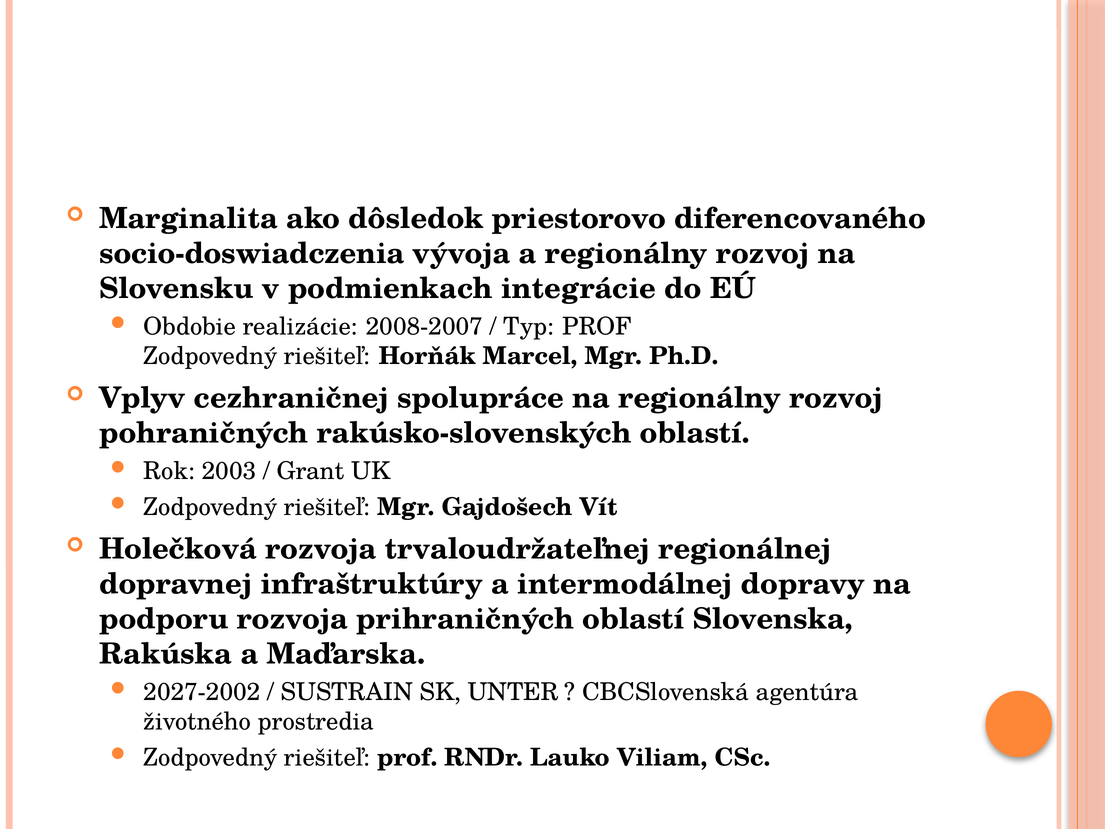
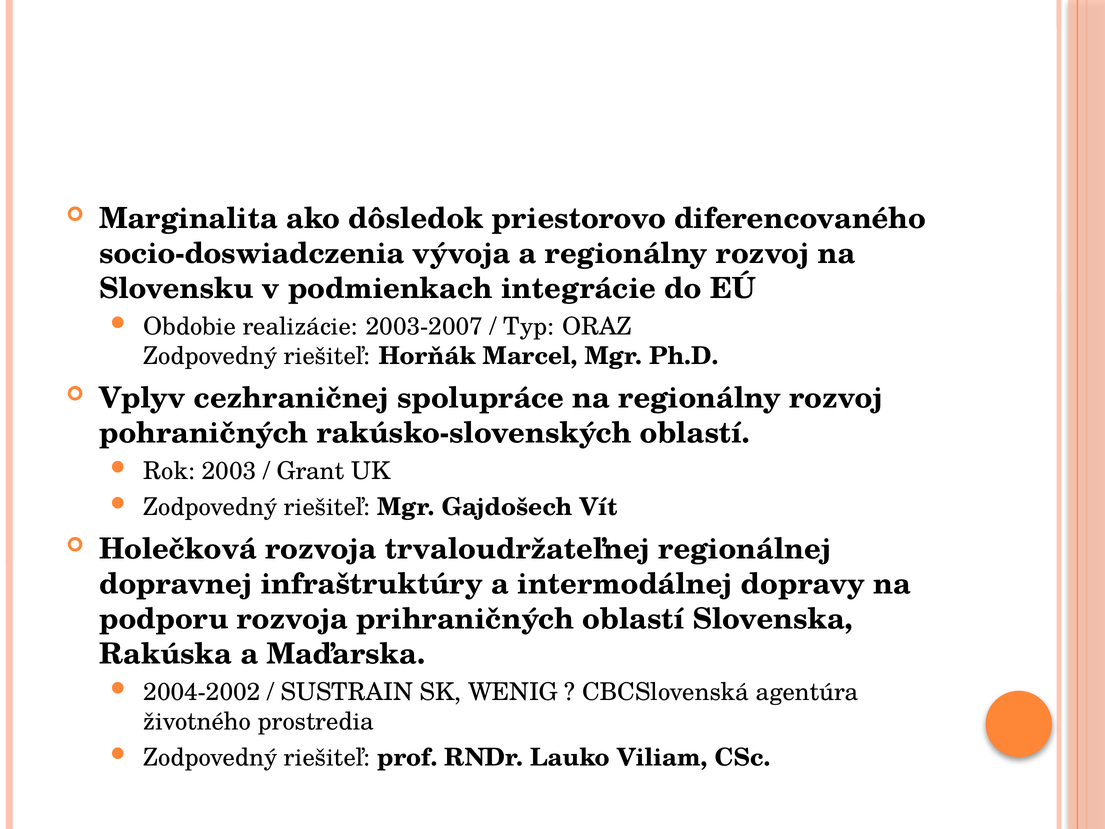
2008-2007: 2008-2007 -> 2003-2007 (424, 327)
Typ PROF: PROF -> ORAZ (597, 327)
2027-2002: 2027-2002 -> 2004-2002 (202, 692)
UNTER: UNTER -> WENIG (513, 692)
